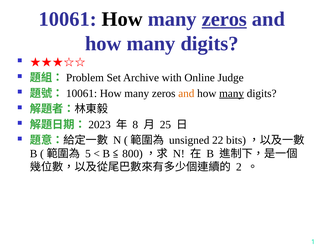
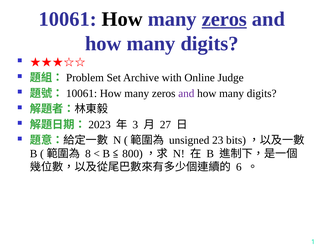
and colour: orange -> purple (186, 93)
many underline: present -> none (232, 93)
8: 8 -> 3 (135, 125)
25: 25 -> 27 (165, 125)
22: 22 -> 23 (218, 140)
5: 5 -> 8 (88, 154)
2: 2 -> 6 (239, 167)
